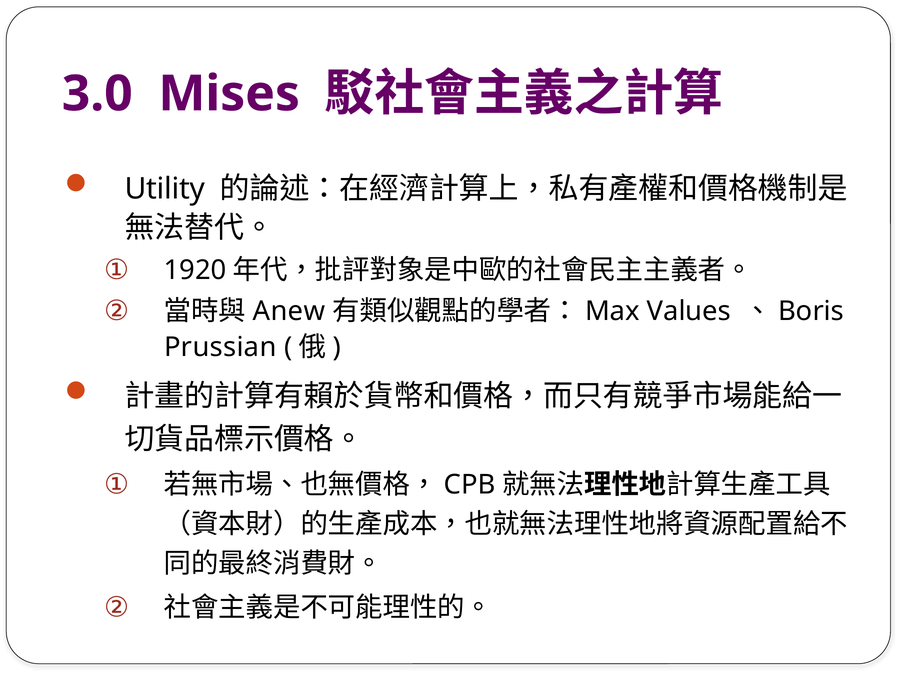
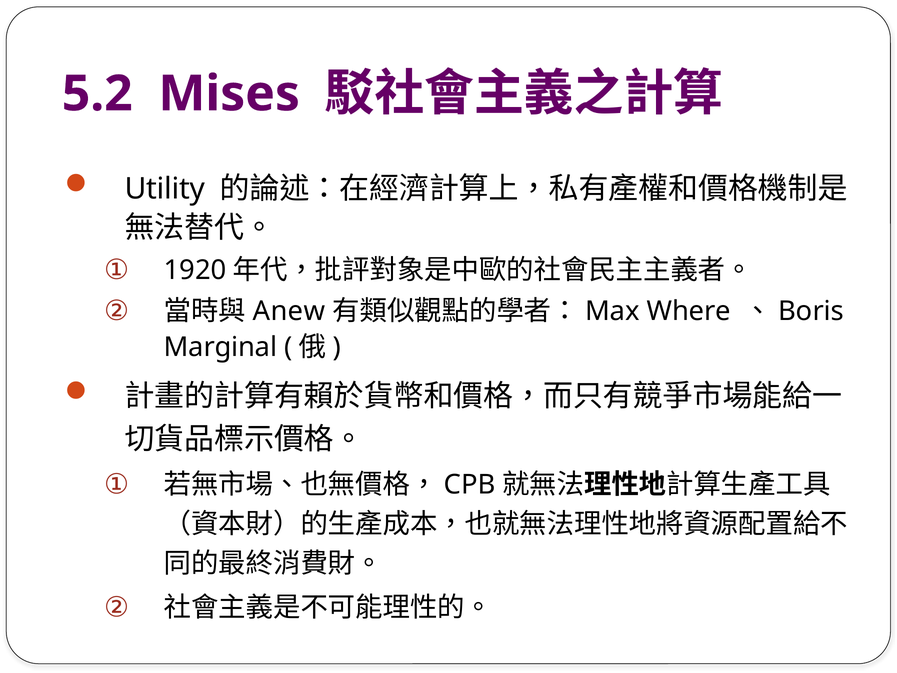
3.0: 3.0 -> 5.2 (97, 94)
Values: Values -> Where (689, 311)
Prussian: Prussian -> Marginal (220, 347)
